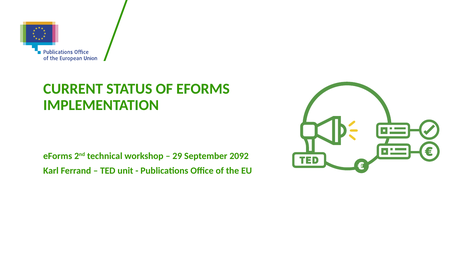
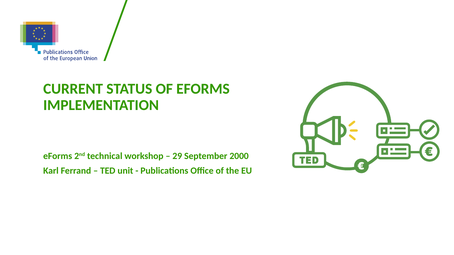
2092: 2092 -> 2000 (239, 156)
